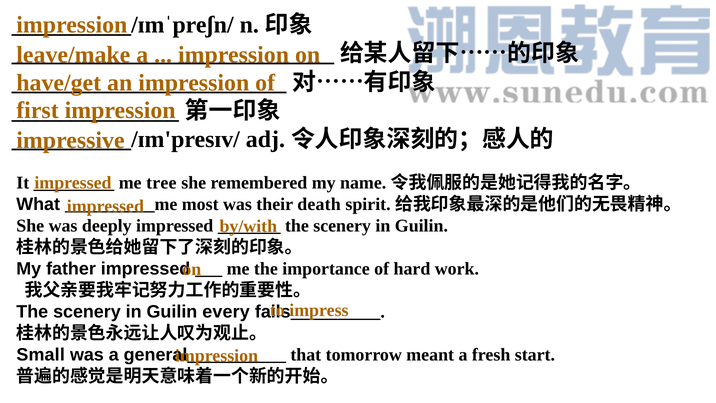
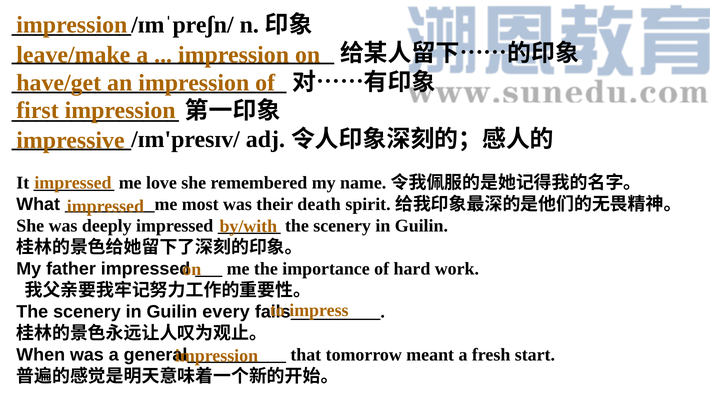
tree: tree -> love (161, 183)
Small: Small -> When (41, 355)
